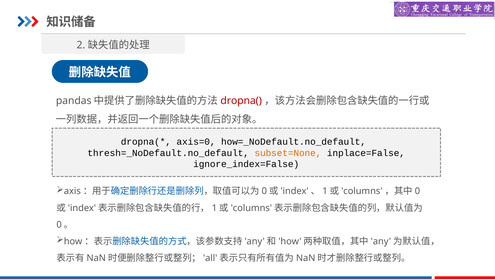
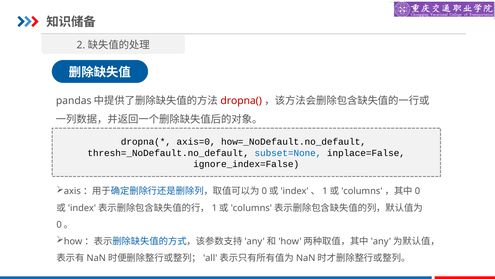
subset=None colour: orange -> blue (288, 153)
